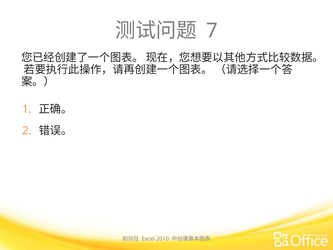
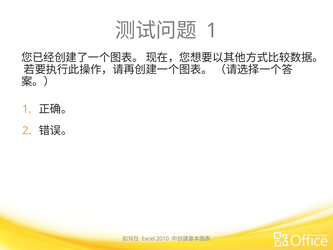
7: 7 -> 1 (212, 31)
